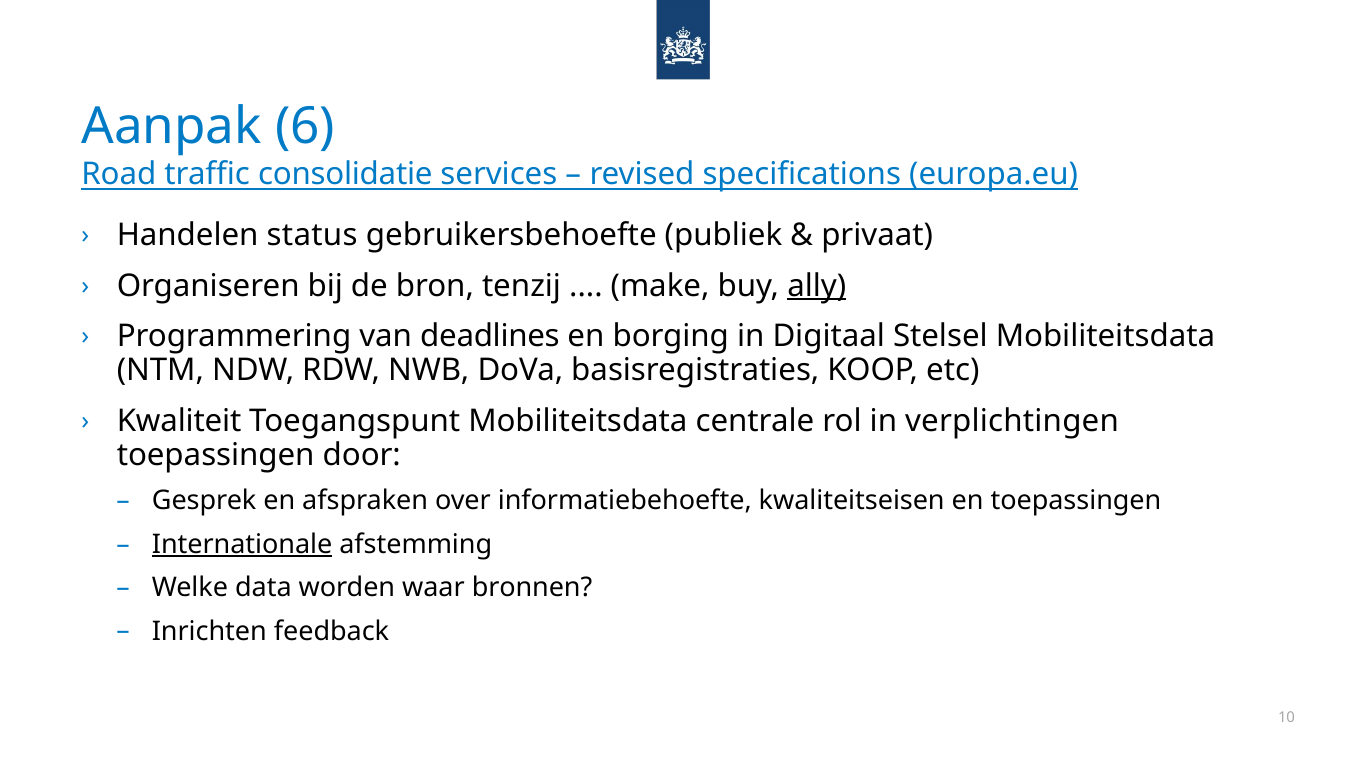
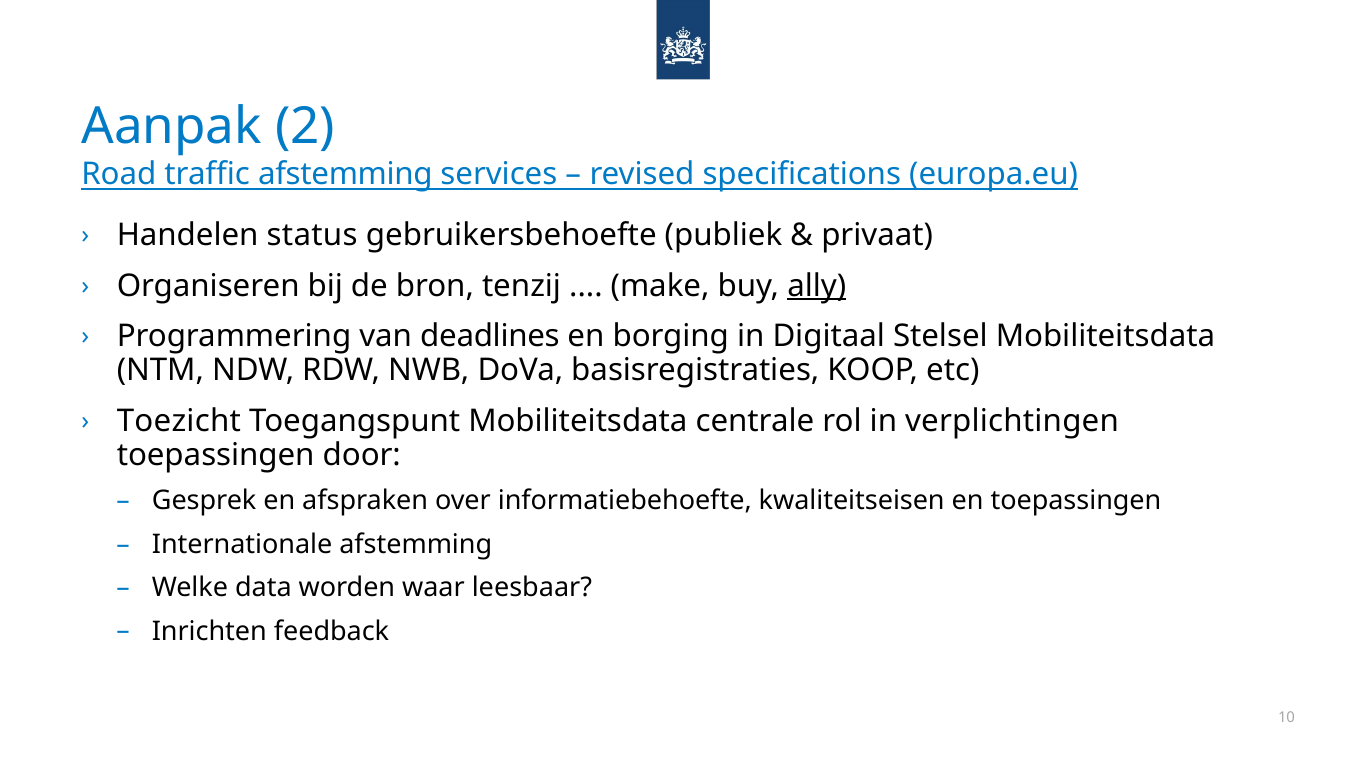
6: 6 -> 2 (305, 126)
traffic consolidatie: consolidatie -> afstemming (345, 175)
Kwaliteit: Kwaliteit -> Toezicht (179, 421)
Internationale underline: present -> none (242, 545)
bronnen: bronnen -> leesbaar (532, 588)
